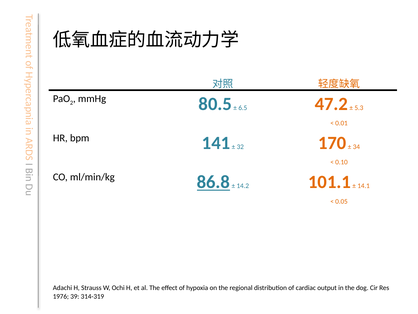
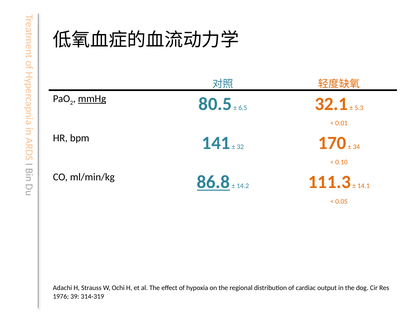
mmHg underline: none -> present (92, 99)
47.2: 47.2 -> 32.1 (331, 104)
101.1: 101.1 -> 111.3 (330, 182)
